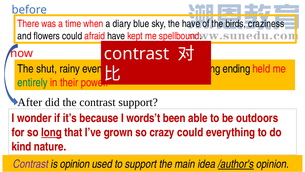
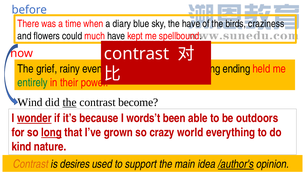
afraid: afraid -> much (95, 36)
shut: shut -> grief (47, 69)
After: After -> Wind (30, 102)
the underline: none -> present (70, 102)
contrast support: support -> become (138, 102)
wonder underline: none -> present (34, 118)
crazy could: could -> world (190, 132)
Contrast colour: purple -> orange (31, 164)
is opinion: opinion -> desires (75, 164)
